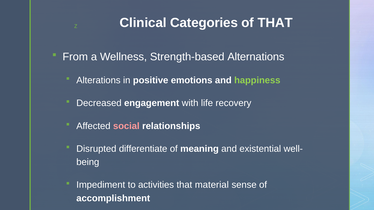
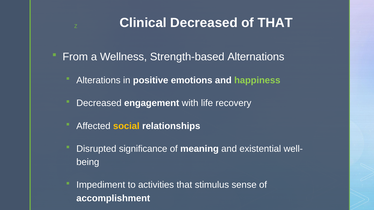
Clinical Categories: Categories -> Decreased (204, 23)
social colour: pink -> yellow (126, 126)
differentiate: differentiate -> significance (143, 149)
material: material -> stimulus (212, 185)
